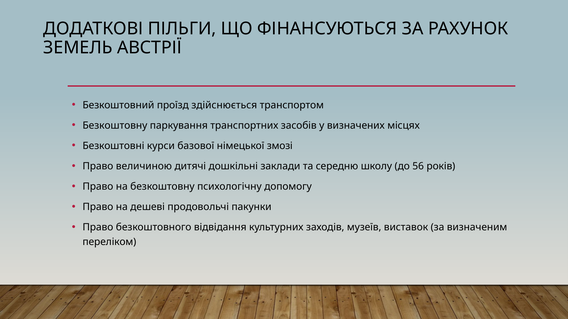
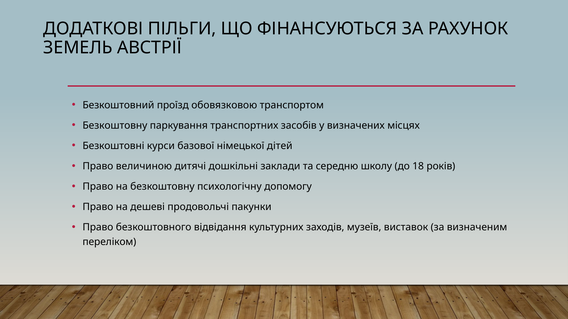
здійснюється: здійснюється -> обовязковою (224, 105)
змозі: змозі -> дітей (280, 146)
56: 56 -> 18 (418, 166)
